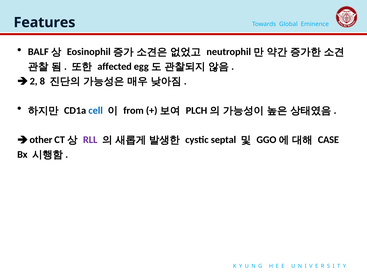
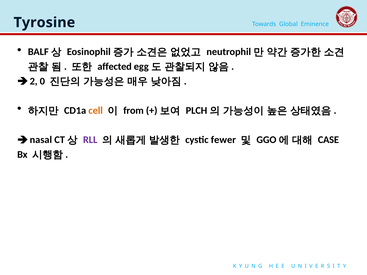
Features: Features -> Tyrosine (44, 22)
8: 8 -> 0 (42, 81)
cell colour: blue -> orange (96, 111)
other: other -> nasal (41, 140)
septal: septal -> fewer (223, 140)
